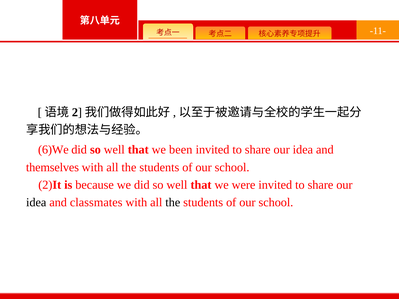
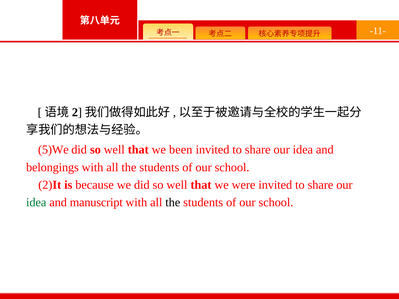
6)We: 6)We -> 5)We (53, 150)
themselves: themselves -> belongings (52, 167)
idea colour: black -> green (36, 202)
classmates: classmates -> manuscript (96, 202)
